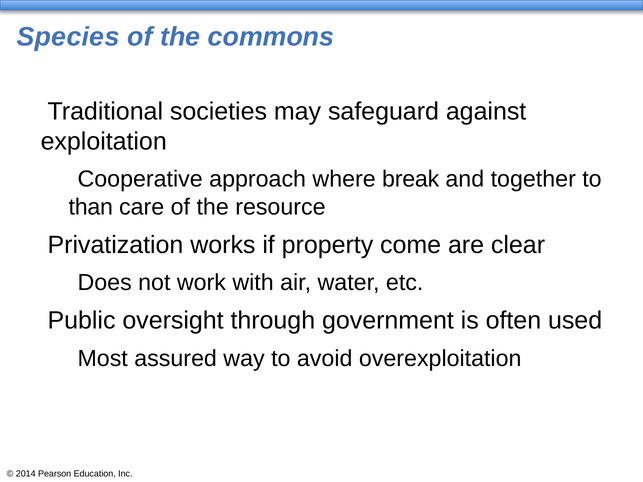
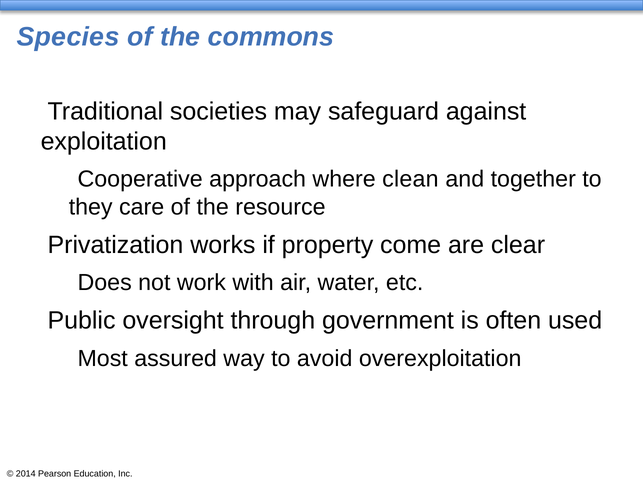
break: break -> clean (410, 179)
than: than -> they (91, 207)
